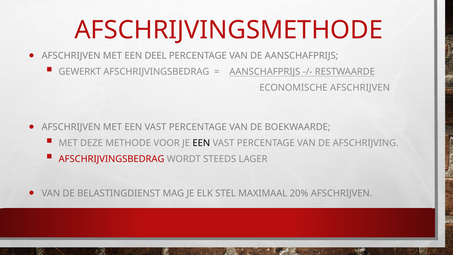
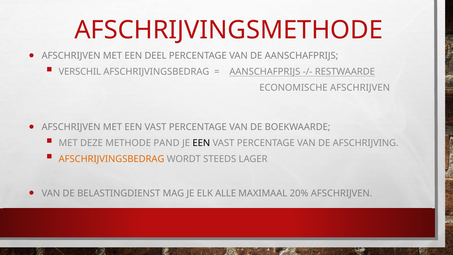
GEWERKT: GEWERKT -> VERSCHIL (80, 72)
VOOR: VOOR -> PAND (167, 143)
AFSCHRIJVINGSBEDRAG colour: red -> orange (111, 159)
STEL: STEL -> ALLE (226, 193)
